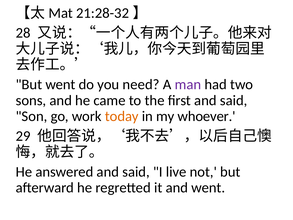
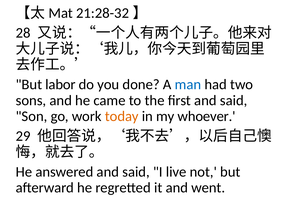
But went: went -> labor (60, 84)
need: need -> done (141, 84)
man colour: purple -> blue (188, 84)
